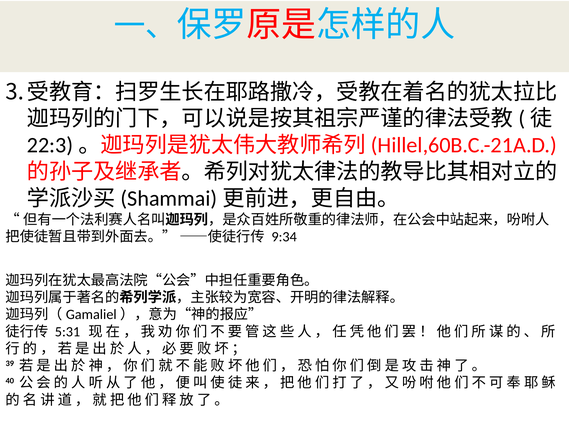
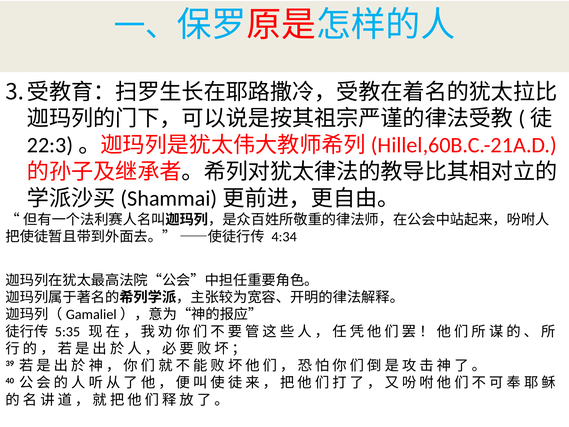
9:34: 9:34 -> 4:34 (284, 237)
5:31: 5:31 -> 5:35 (68, 331)
